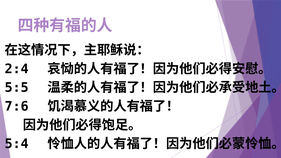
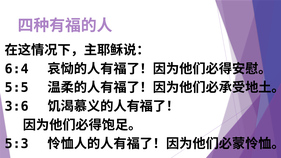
2:4: 2:4 -> 6:4 (17, 69)
7:6: 7:6 -> 3:6 (17, 106)
5:4: 5:4 -> 5:3 (17, 144)
